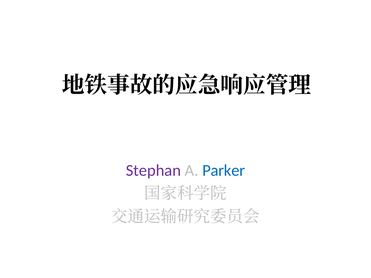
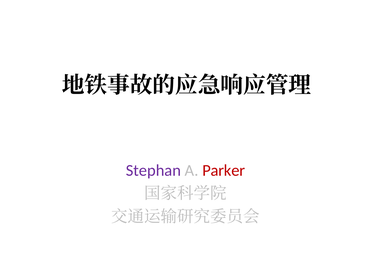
Parker colour: blue -> red (224, 171)
